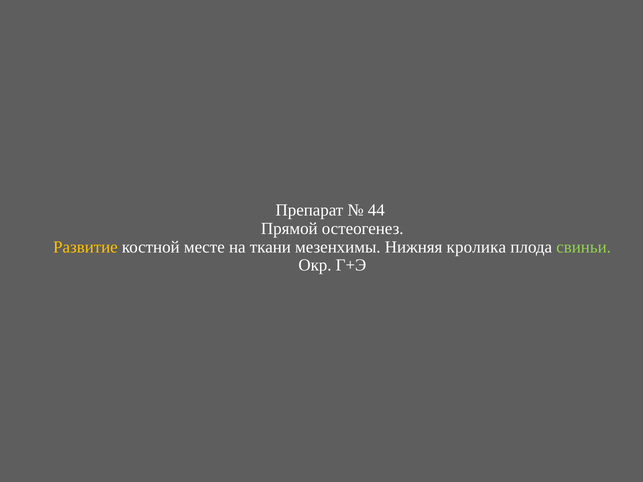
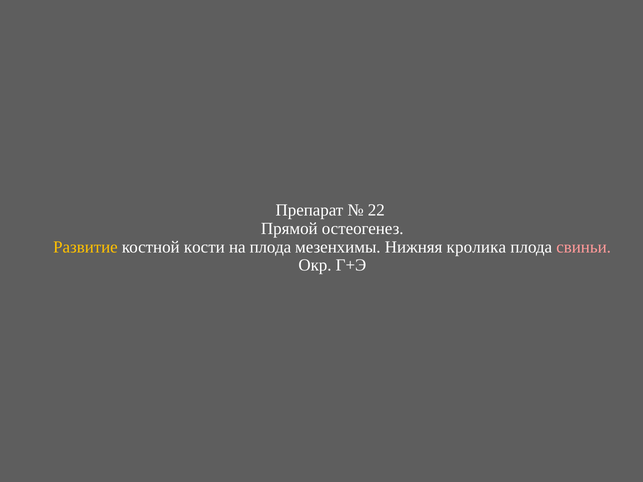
44: 44 -> 22 (376, 210)
месте: месте -> кости (204, 247)
на ткани: ткани -> плода (270, 247)
свиньи colour: light green -> pink (584, 247)
